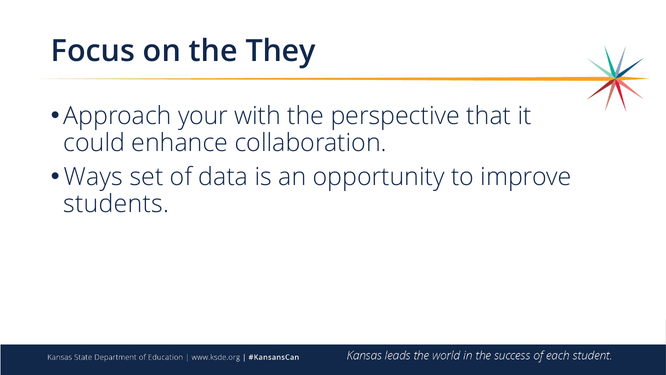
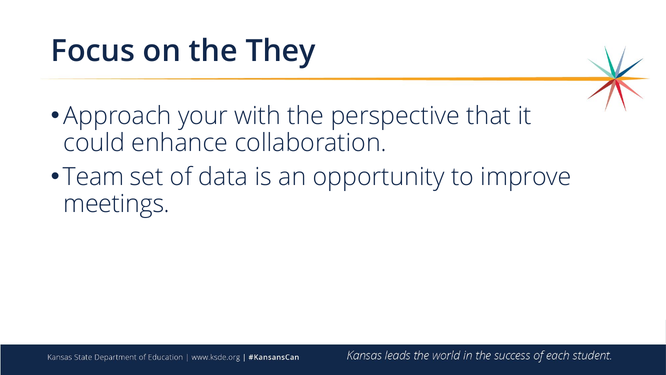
Ways: Ways -> Team (93, 177)
students: students -> meetings (117, 204)
